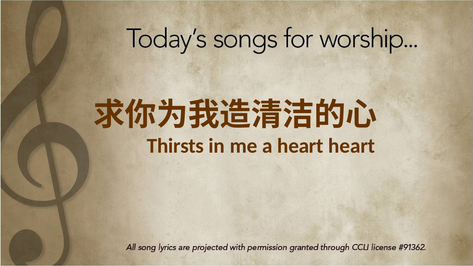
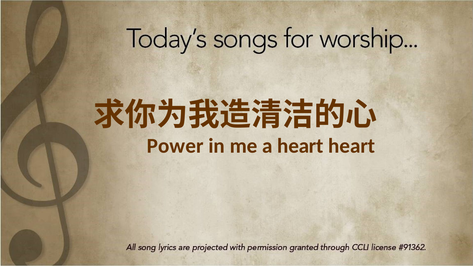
Thirsts: Thirsts -> Power (175, 146)
